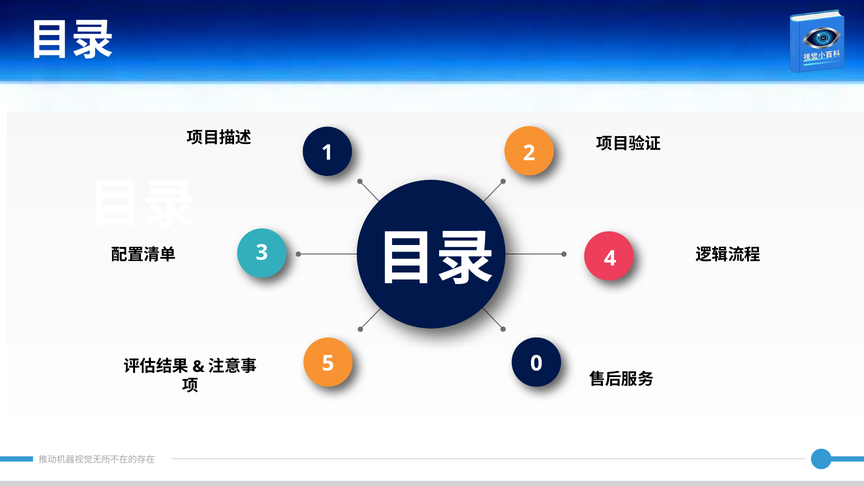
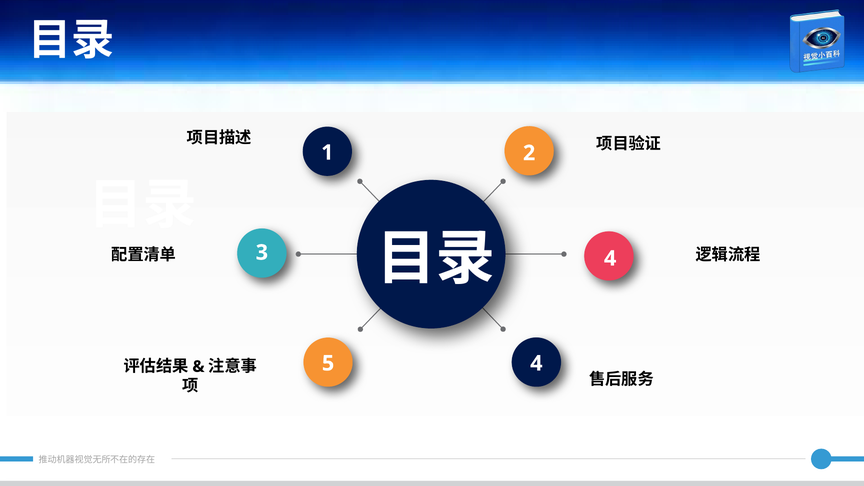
5 0: 0 -> 4 (536, 363)
